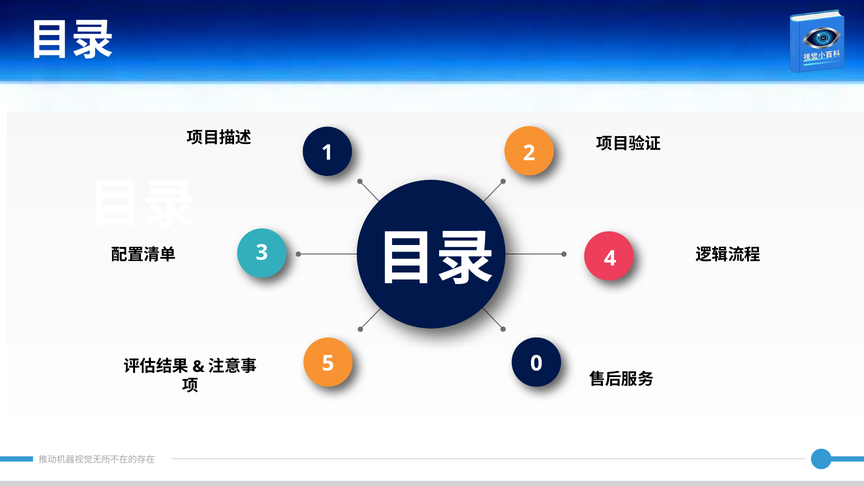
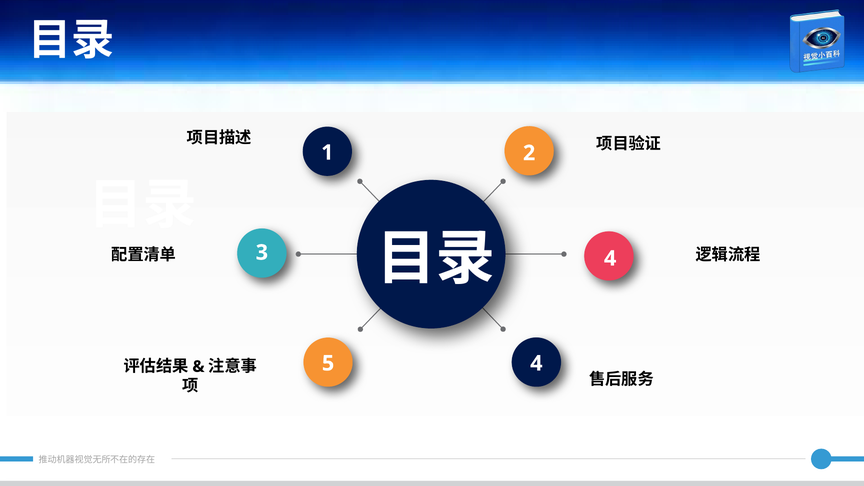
5 0: 0 -> 4 (536, 363)
